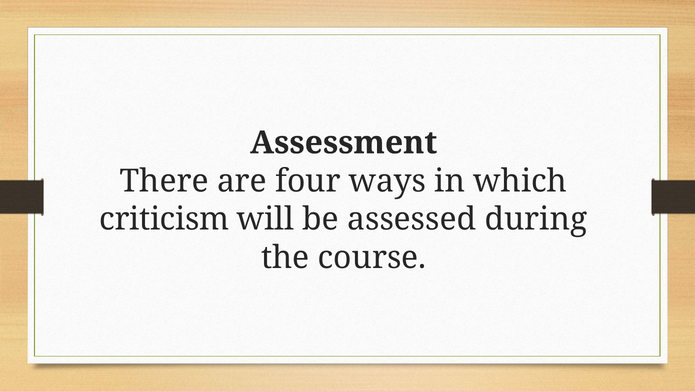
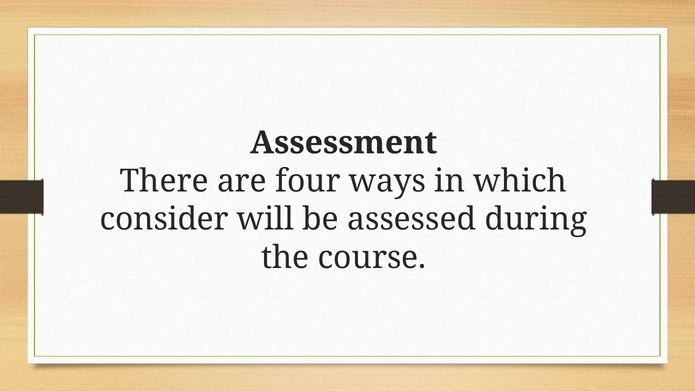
criticism: criticism -> consider (164, 219)
